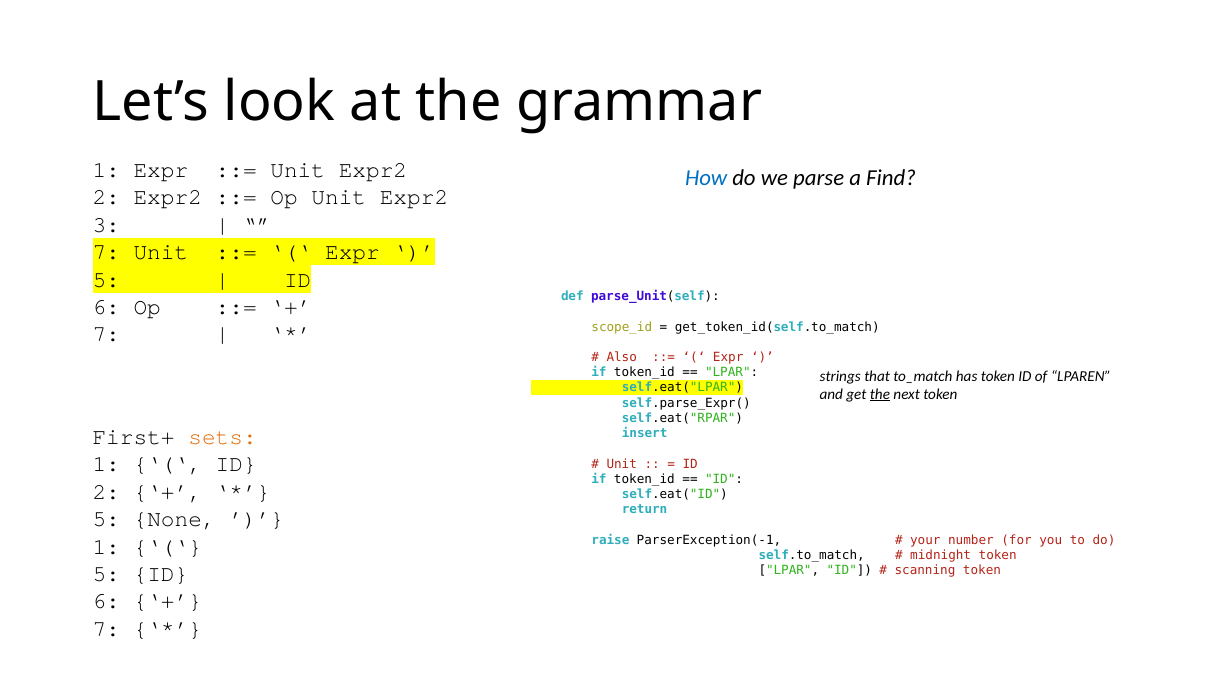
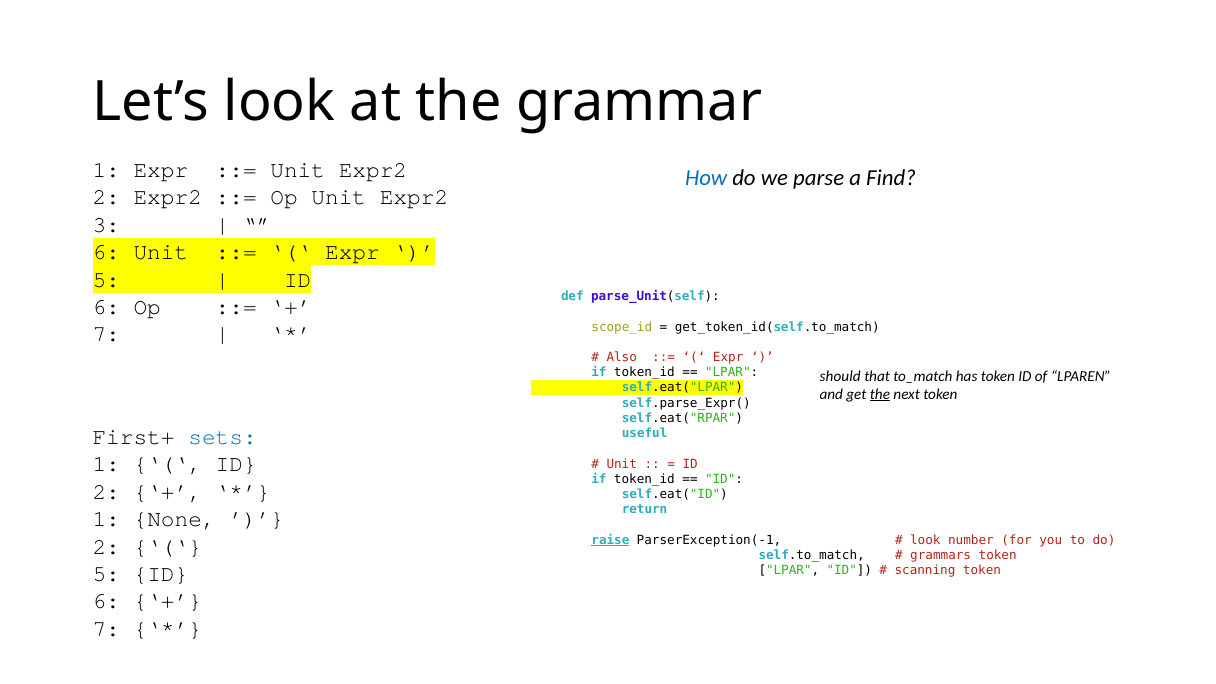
7: 7 -> 6 (106, 252)
strings: strings -> should (840, 376)
sets colour: orange -> blue (223, 437)
insert: insert -> useful (645, 433)
5: 5 -> 1 (106, 519)
raise underline: none -> present (610, 540)
your: your -> look (925, 540)
1: 1 -> 2 (106, 547)
midnight: midnight -> grammars (941, 555)
